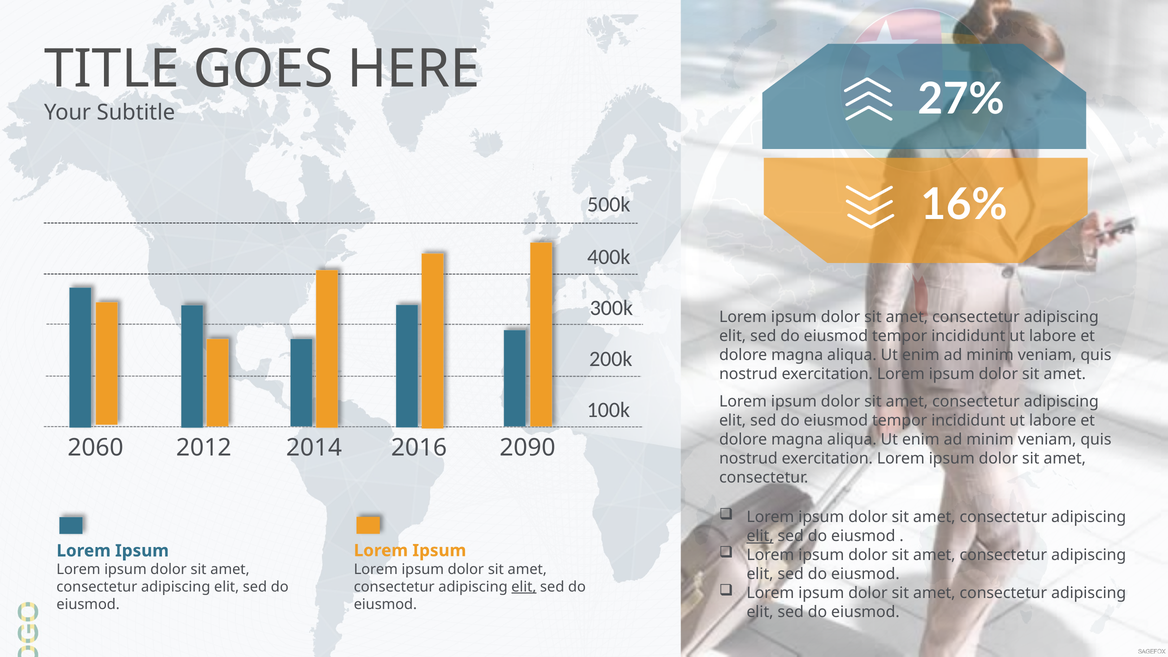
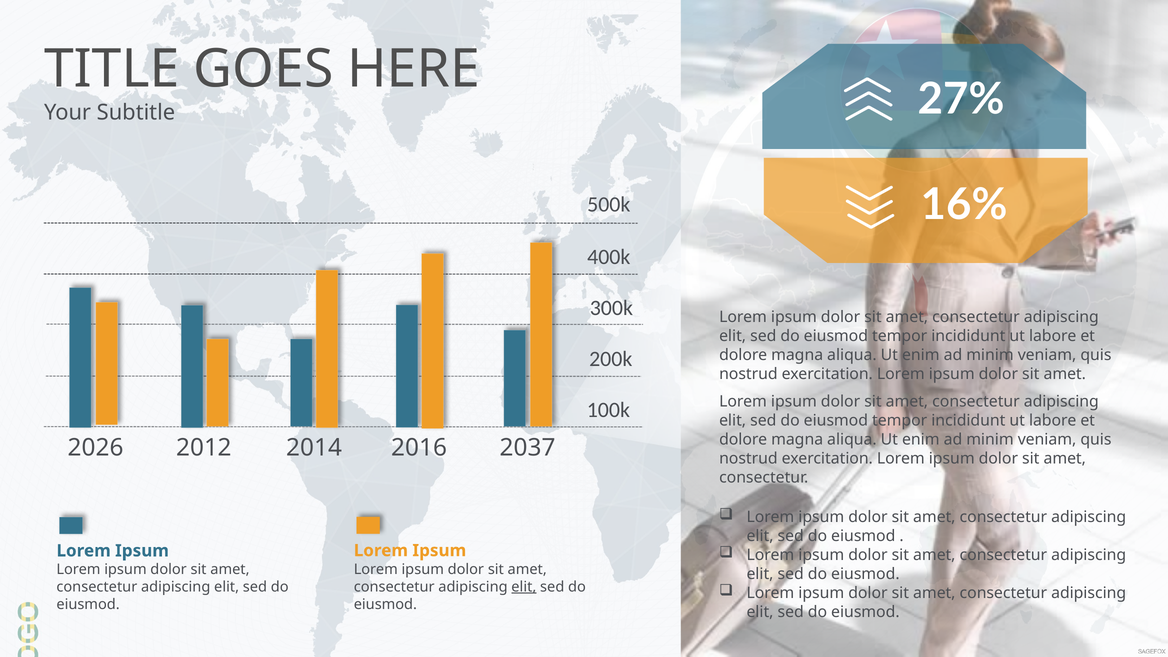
2060: 2060 -> 2026 (96, 448)
2090: 2090 -> 2037 (528, 448)
elit underline: present -> none (760, 536)
